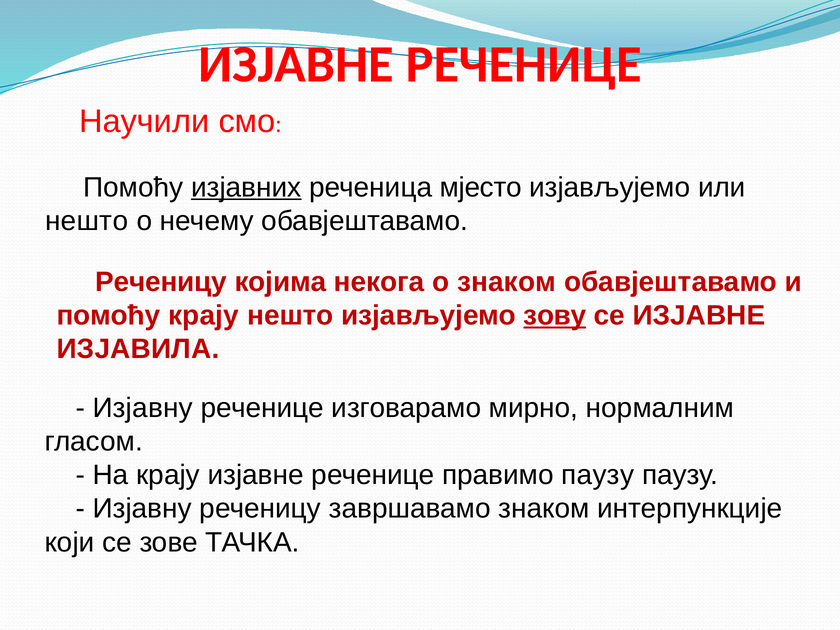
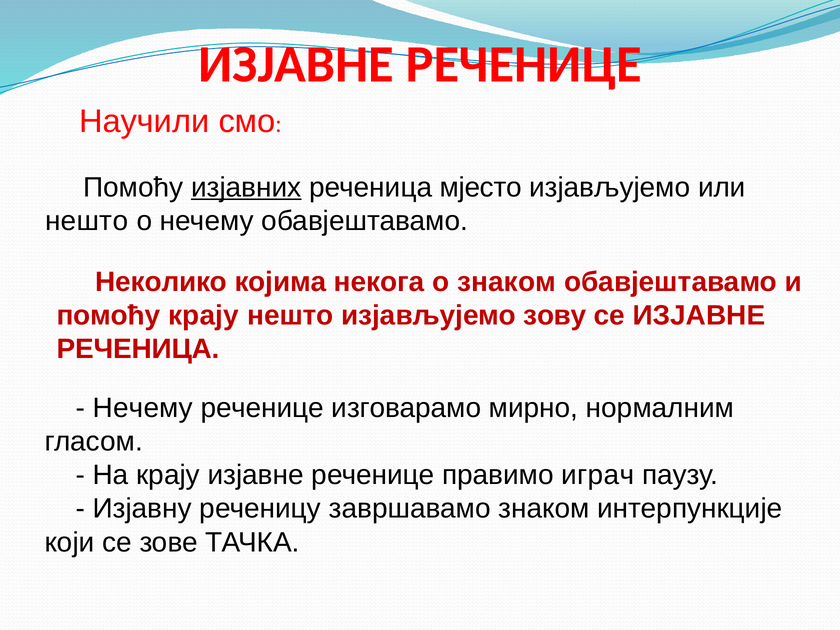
Реченицу: Реченицу -> Неколико (161, 282)
зову underline: present -> none (555, 315)
ИЗЈАВИЛА: ИЗЈАВИЛА -> РЕЧЕНИЦА (138, 349)
Изјавну: Изјавну -> Нечему (143, 408)
правимо паузу: паузу -> играч (598, 475)
